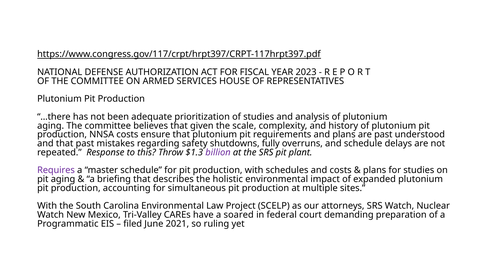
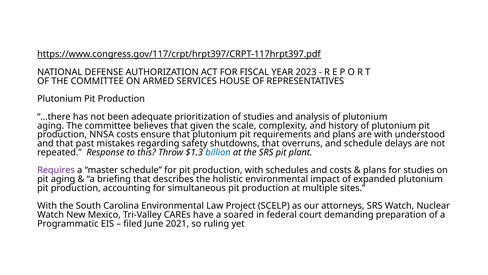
are past: past -> with (383, 134)
shutdowns fully: fully -> that (271, 143)
billion colour: purple -> blue (218, 152)
